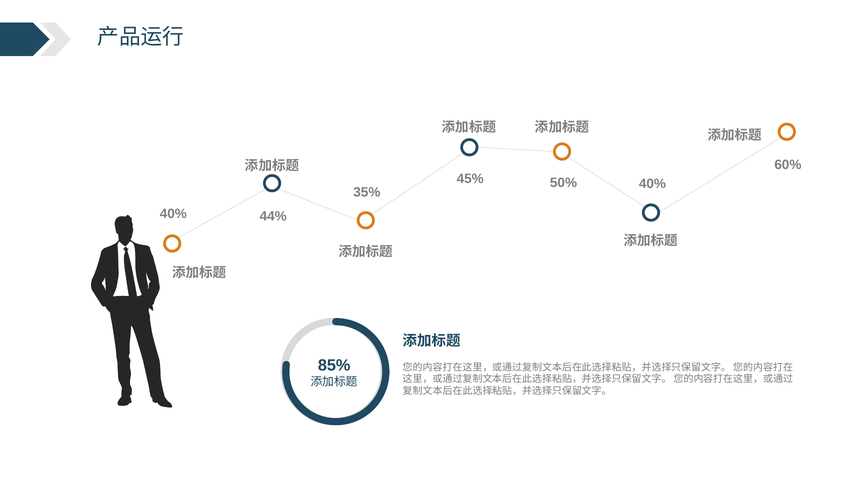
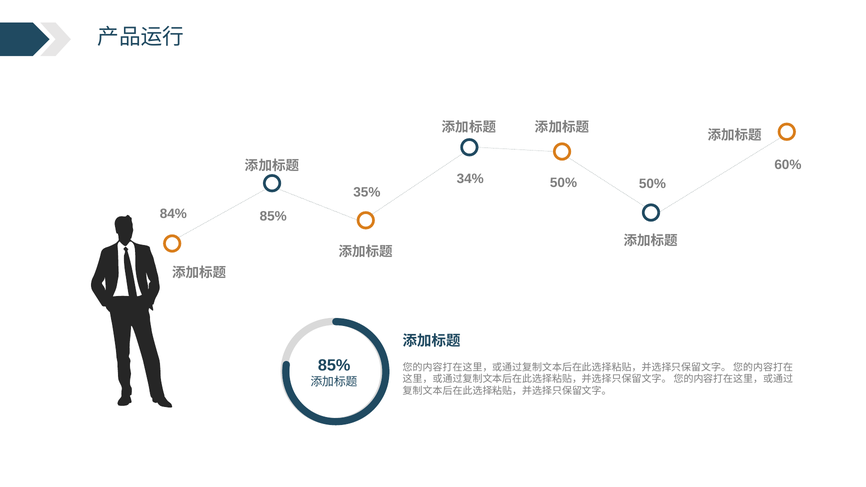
45%: 45% -> 34% (470, 179)
50% 40%: 40% -> 50% (652, 184)
40%: 40% -> 84% (173, 214)
44%: 44% -> 85% (273, 216)
